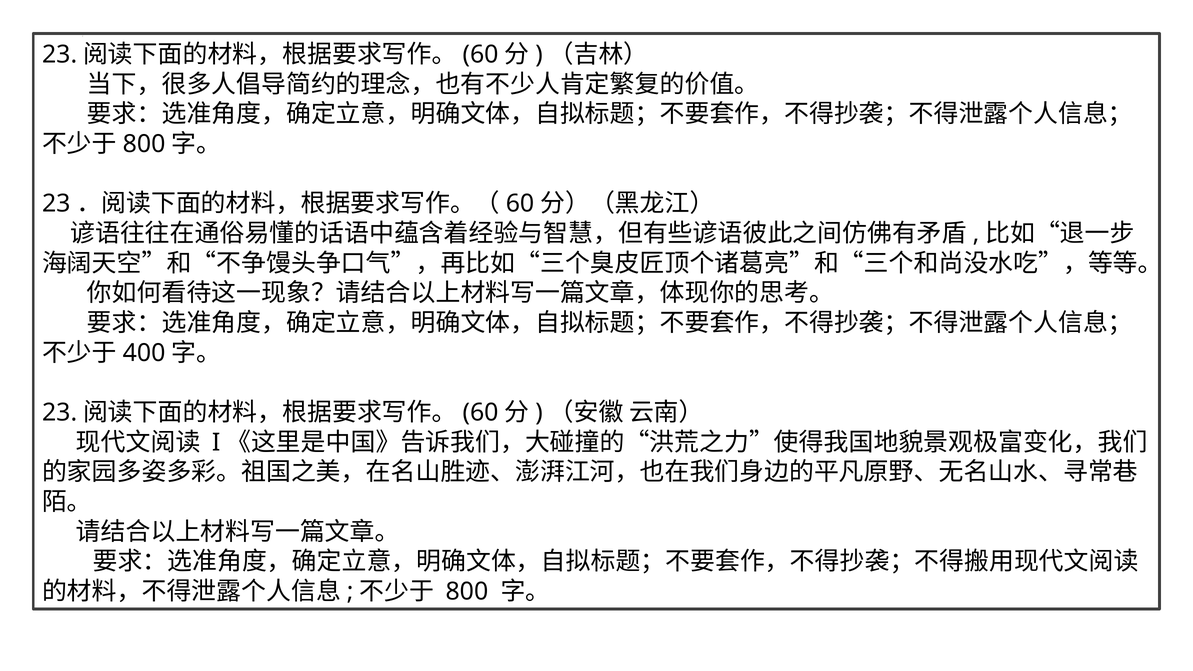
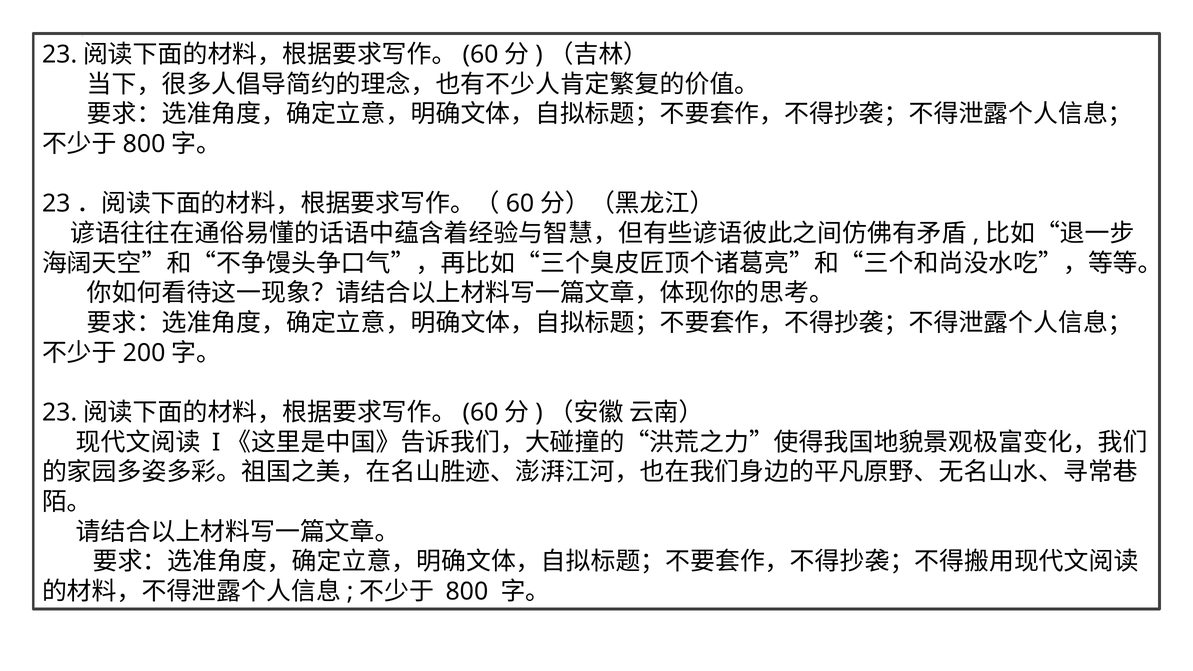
400: 400 -> 200 (144, 353)
